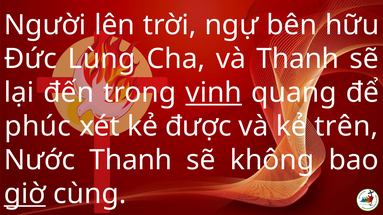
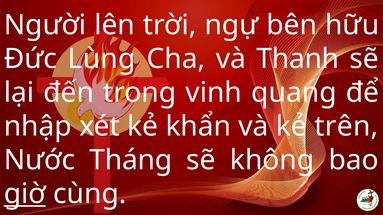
vinh underline: present -> none (214, 93)
phúc: phúc -> nhập (38, 127)
được: được -> khẩn (198, 127)
Nước Thanh: Thanh -> Tháng (131, 160)
